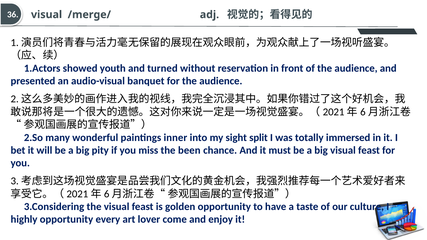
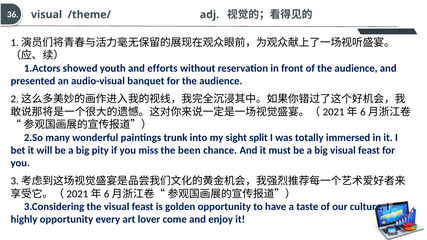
/merge/: /merge/ -> /theme/ (89, 15)
turned: turned -> efforts (162, 68)
inner: inner -> trunk (175, 138)
